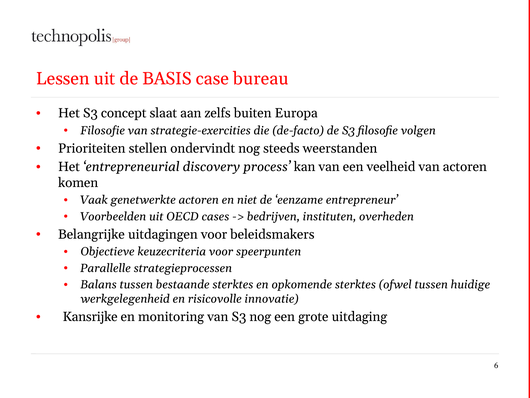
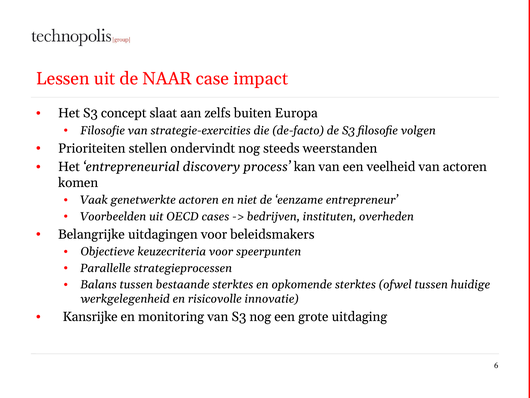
BASIS: BASIS -> NAAR (167, 79)
bureau: bureau -> impact (261, 79)
